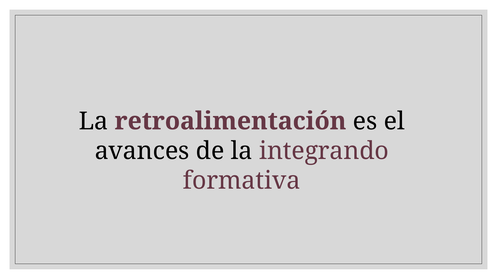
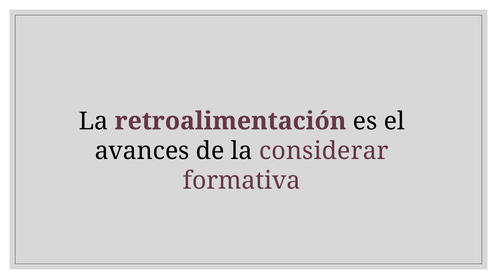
integrando: integrando -> considerar (324, 151)
